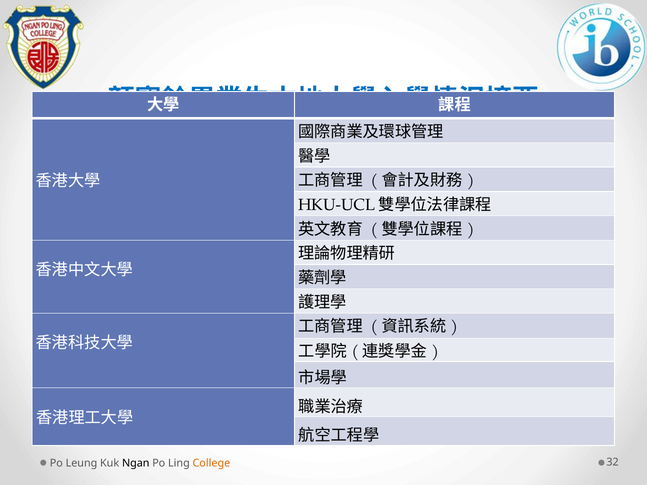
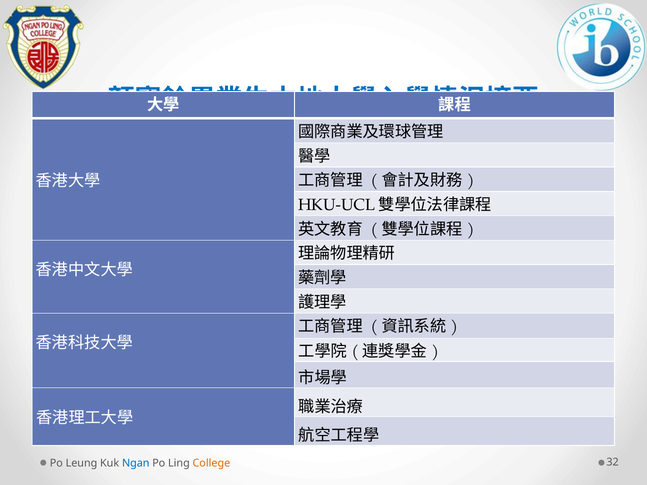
Ngan colour: black -> blue (136, 463)
